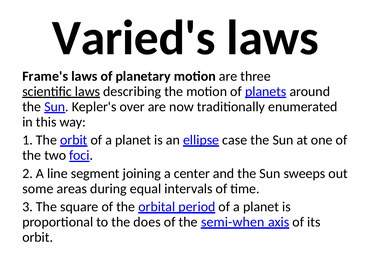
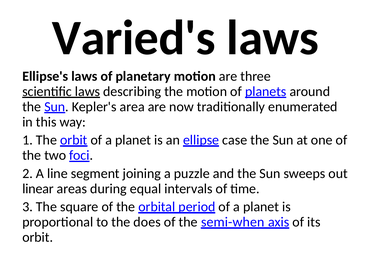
Frame's: Frame's -> Ellipse's (45, 76)
over: over -> area (132, 106)
center: center -> puzzle (192, 173)
some: some -> linear (38, 188)
